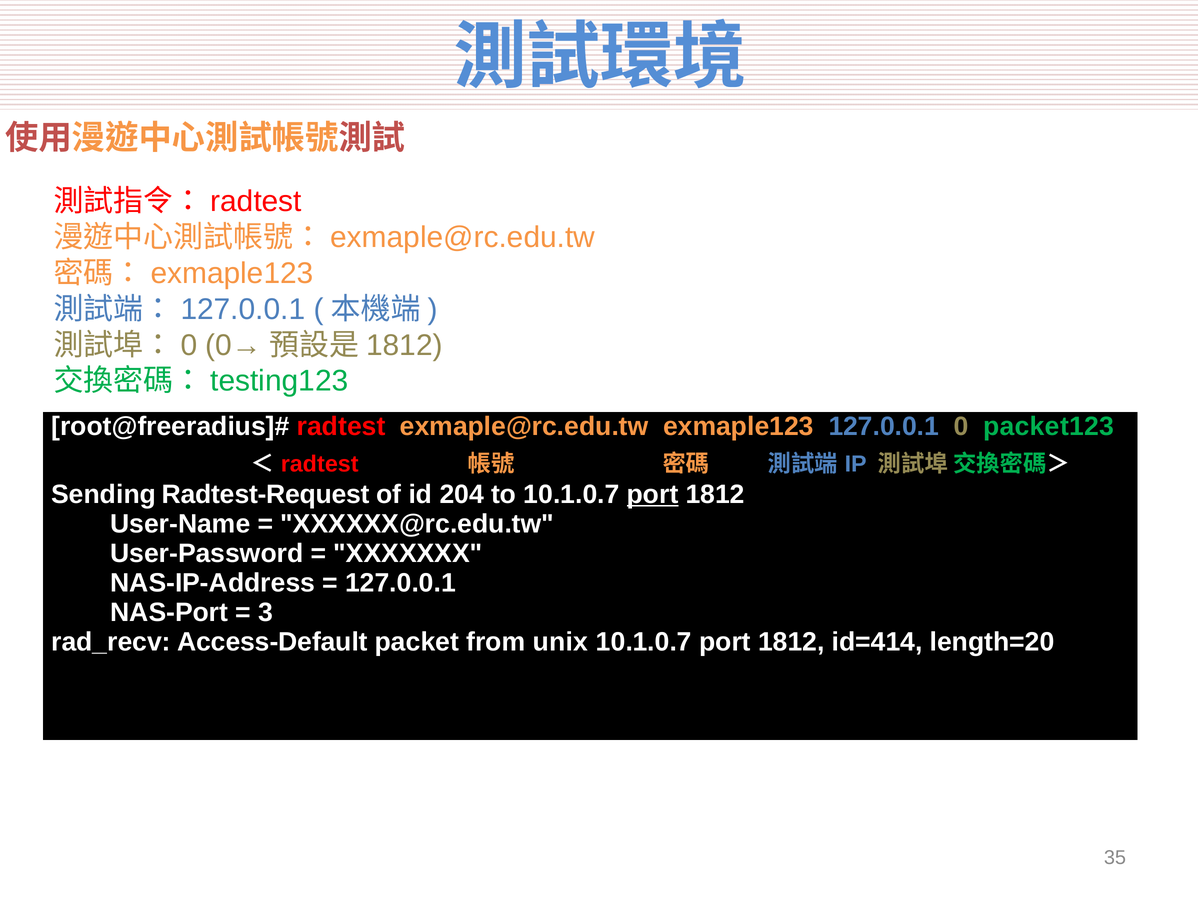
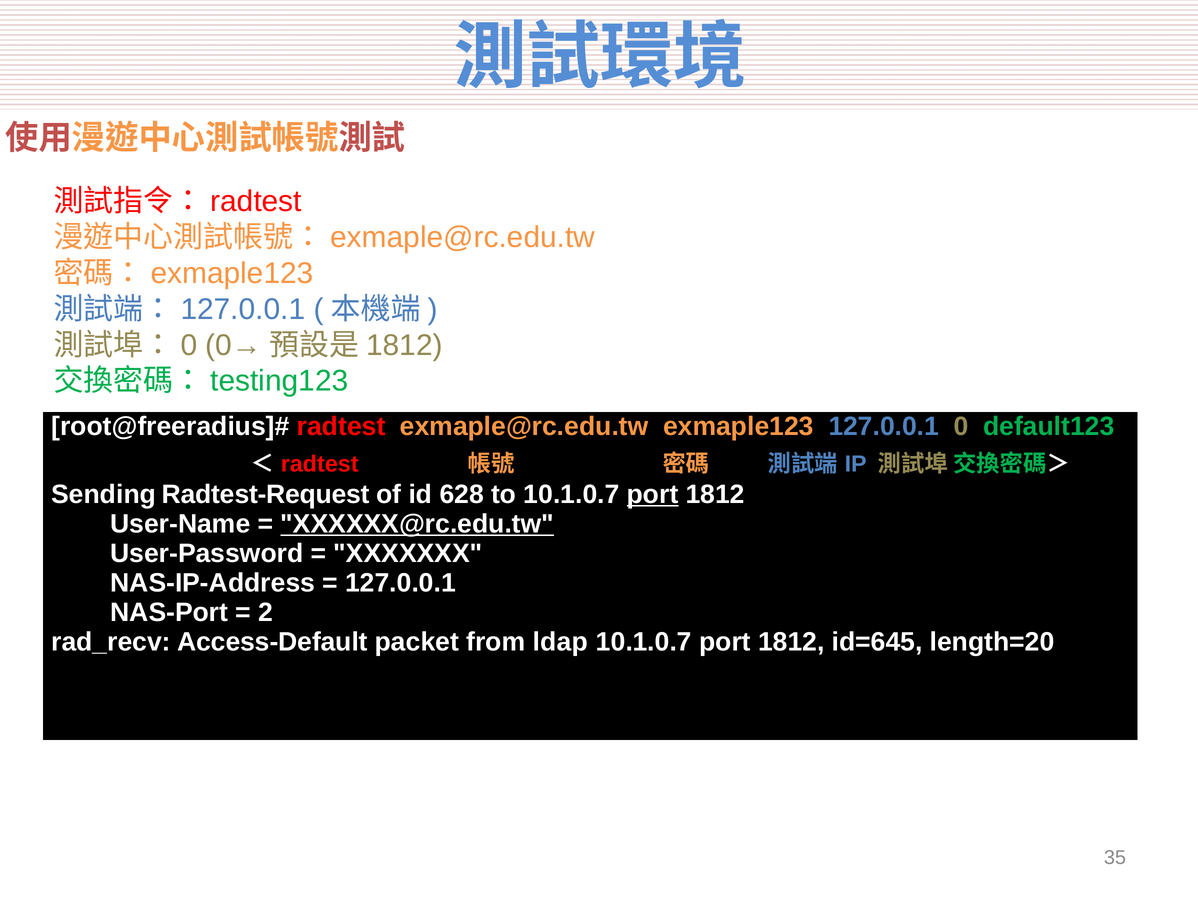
packet123: packet123 -> default123 (1049, 427)
204: 204 -> 628 (462, 495)
XXXXXX@rc.edu.tw underline: none -> present (417, 524)
3: 3 -> 2 (266, 613)
unix: unix -> ldap (560, 642)
id=414: id=414 -> id=645 (877, 642)
